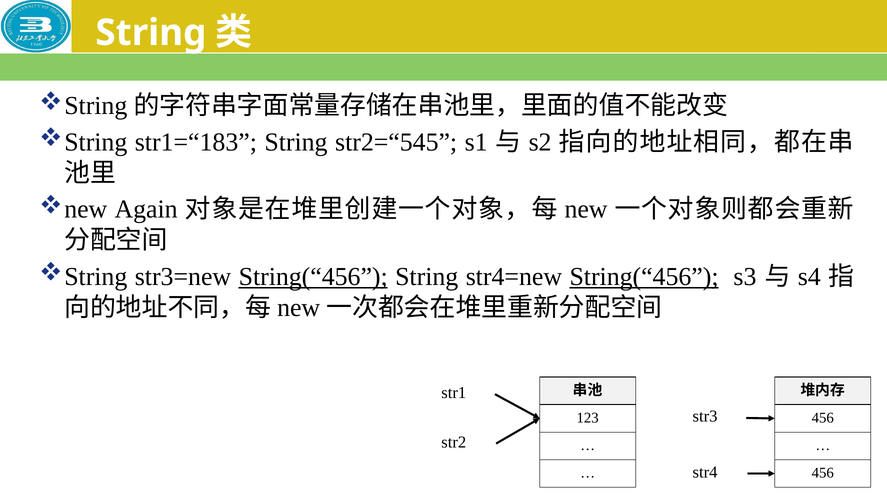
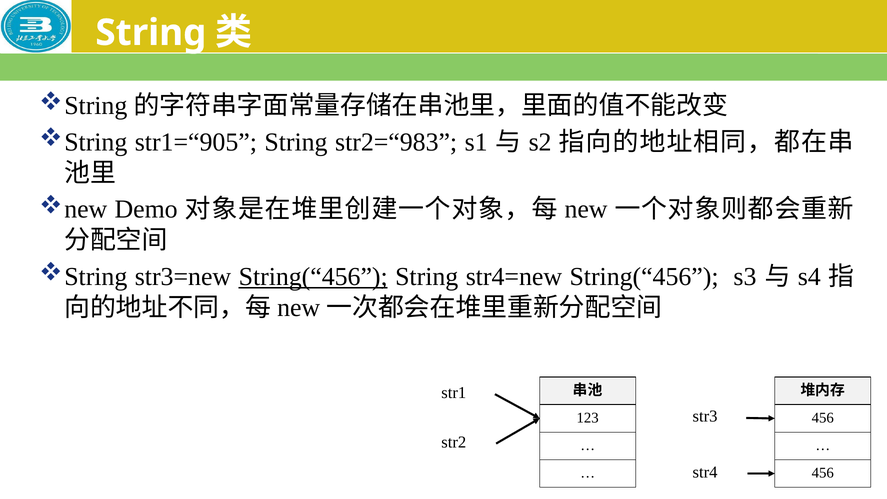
str1=“183: str1=“183 -> str1=“905 (196, 142)
str2=“545: str2=“545 -> str2=“983 (396, 142)
Again: Again -> Demo (146, 209)
String(“456 underline: present -> none (644, 277)
